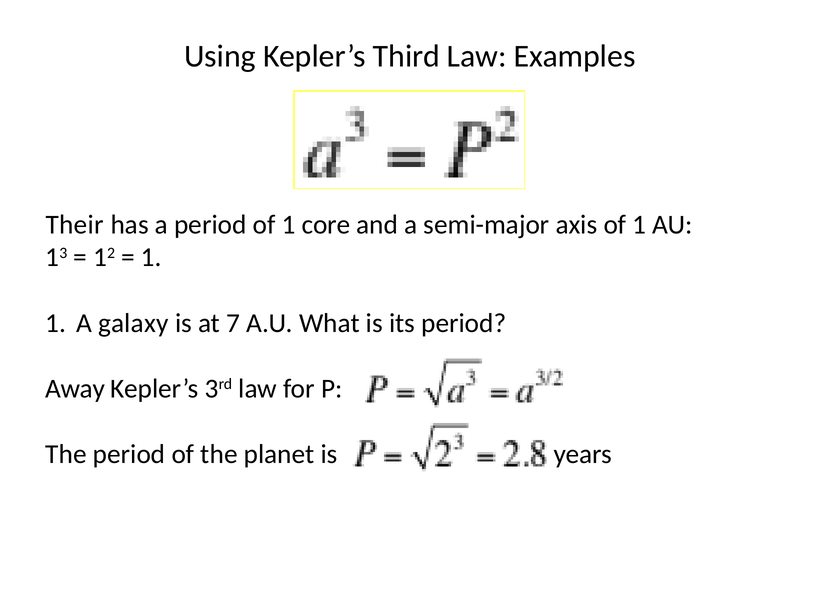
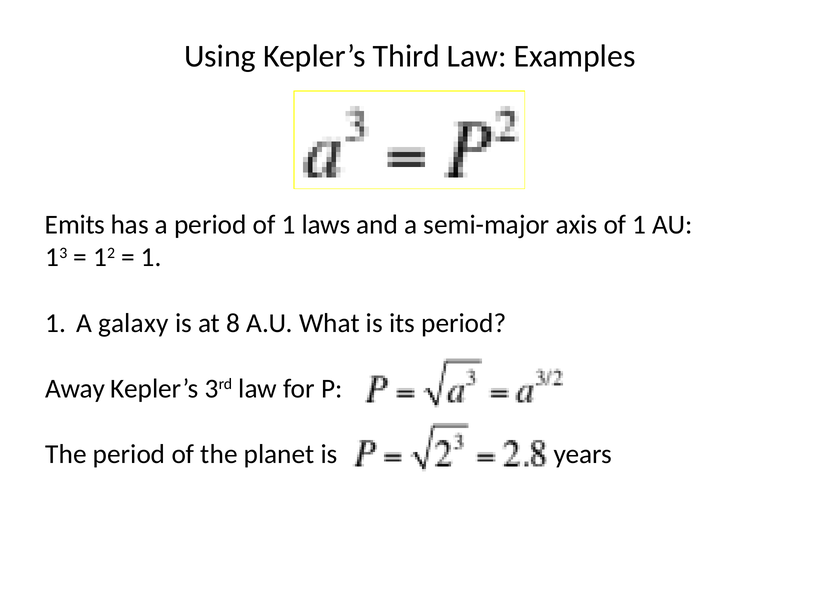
Their: Their -> Emits (75, 225)
core: core -> laws (326, 225)
7: 7 -> 8 (233, 323)
